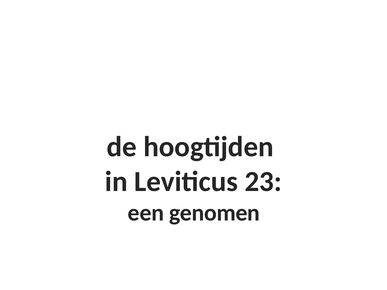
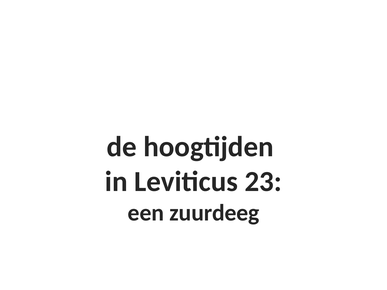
genomen: genomen -> zuurdeeg (214, 213)
